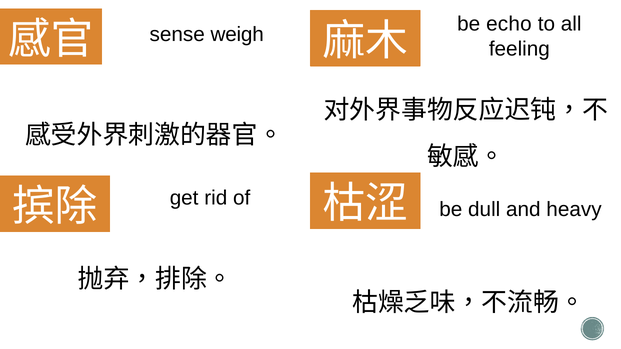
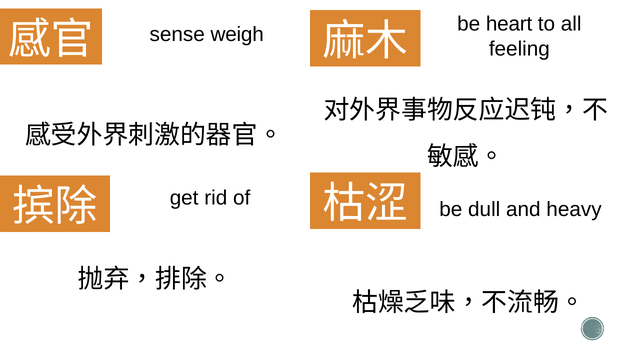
echo: echo -> heart (509, 24)
